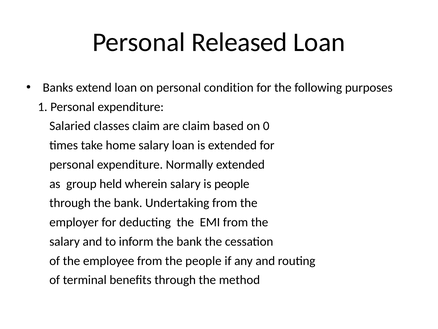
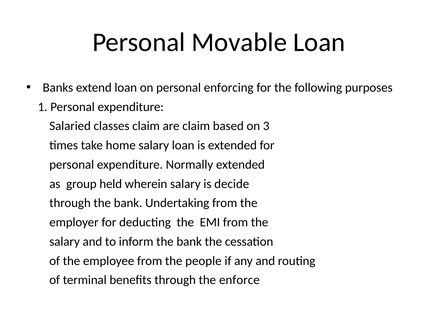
Released: Released -> Movable (239, 42)
condition: condition -> enforcing (229, 87)
0: 0 -> 3 (266, 126)
is people: people -> decide (232, 184)
method: method -> enforce (239, 280)
